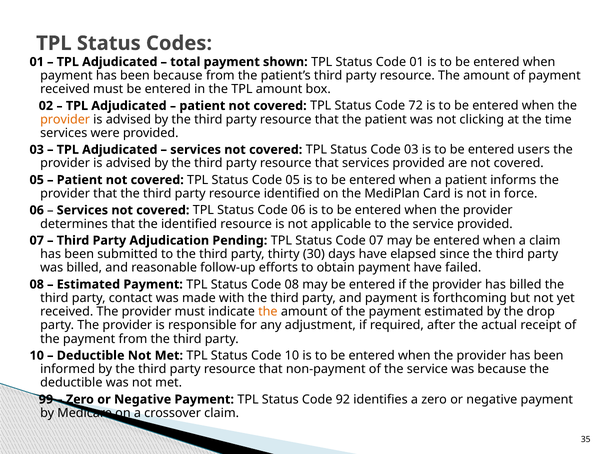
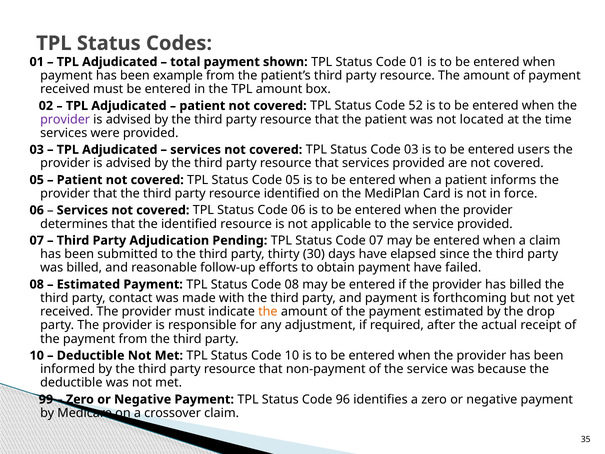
been because: because -> example (178, 75)
72: 72 -> 52 (416, 106)
provider colour: orange -> purple (65, 119)
clicking: clicking -> located (482, 119)
92: 92 -> 96 (343, 399)
